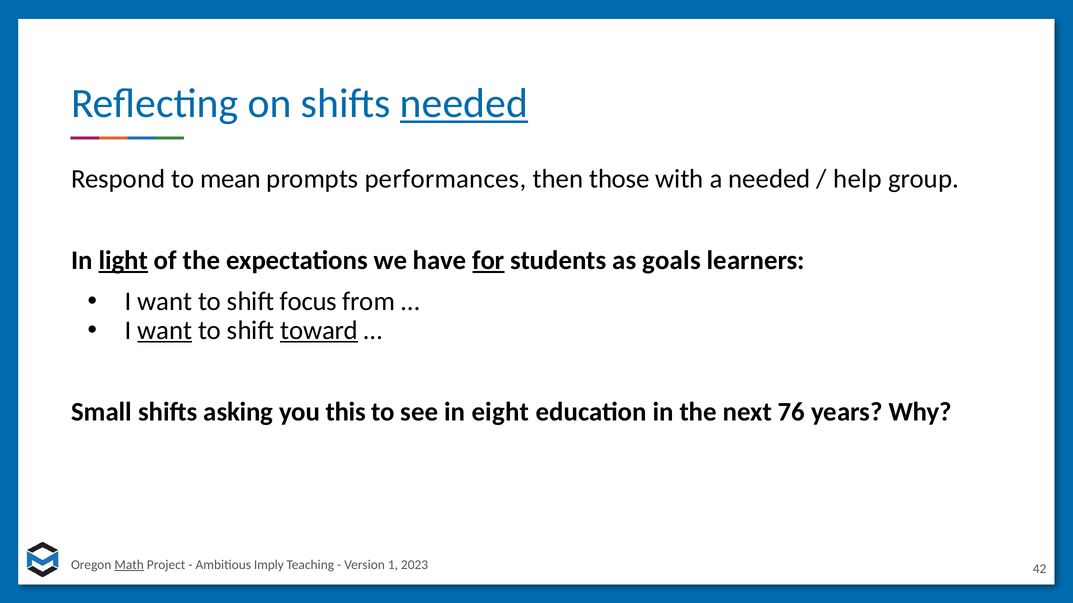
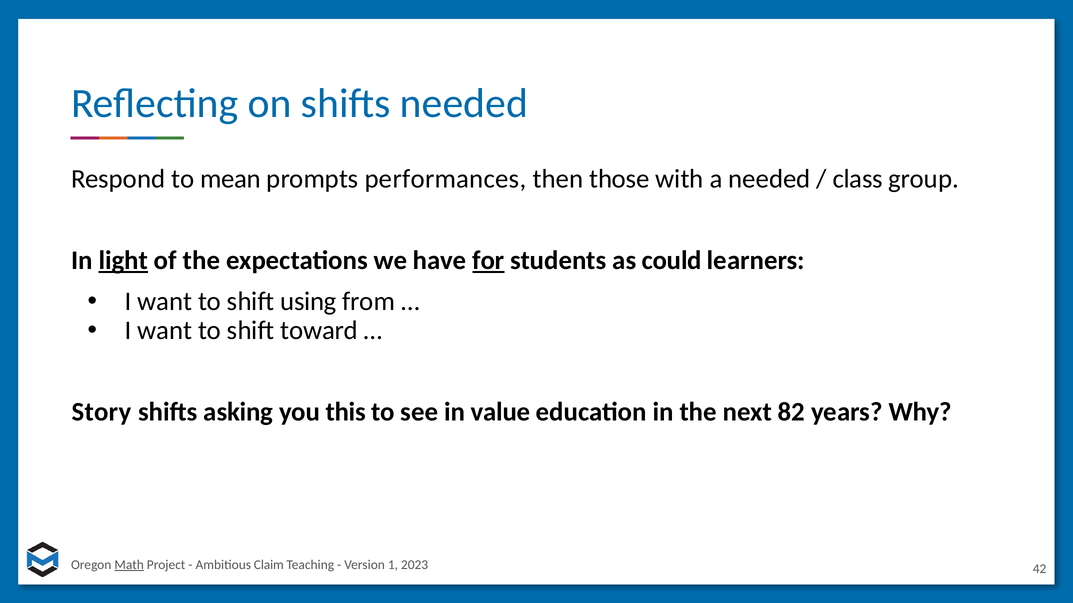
needed underline: present -> none (464, 104)
help: help -> class (858, 179)
goals: goals -> could (672, 261)
focus: focus -> using (308, 302)
want underline: present -> none (165, 331)
toward underline: present -> none (319, 331)
Small: Small -> Story (101, 412)
eight: eight -> value (501, 412)
76: 76 -> 82 (791, 412)
Imply: Imply -> Claim (269, 565)
